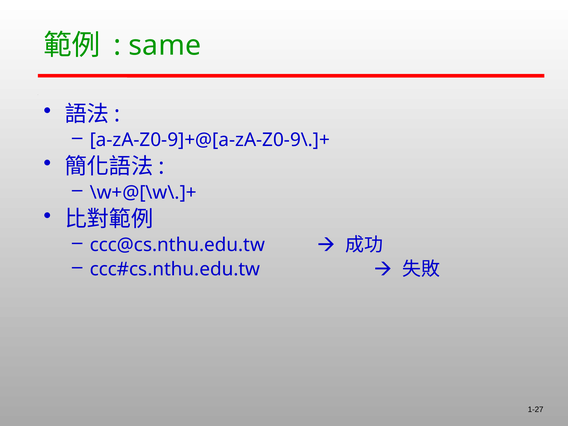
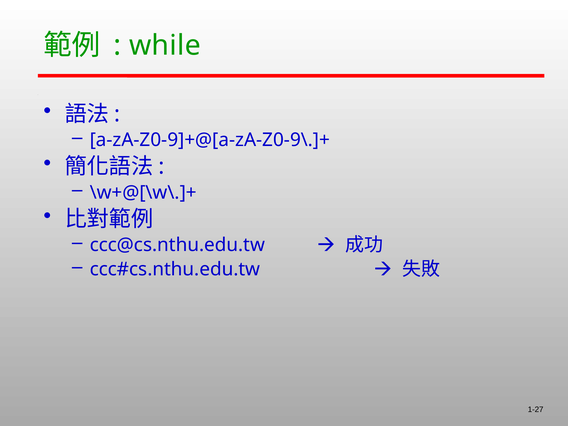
same: same -> while (165, 46)
